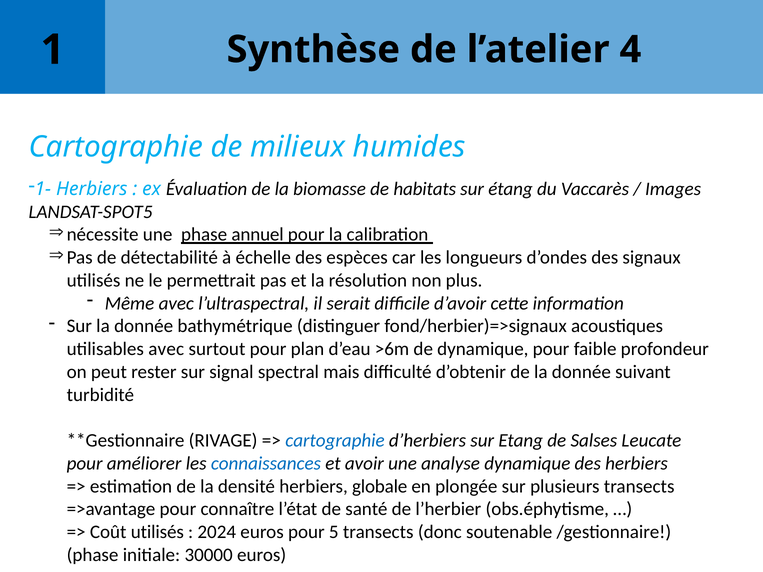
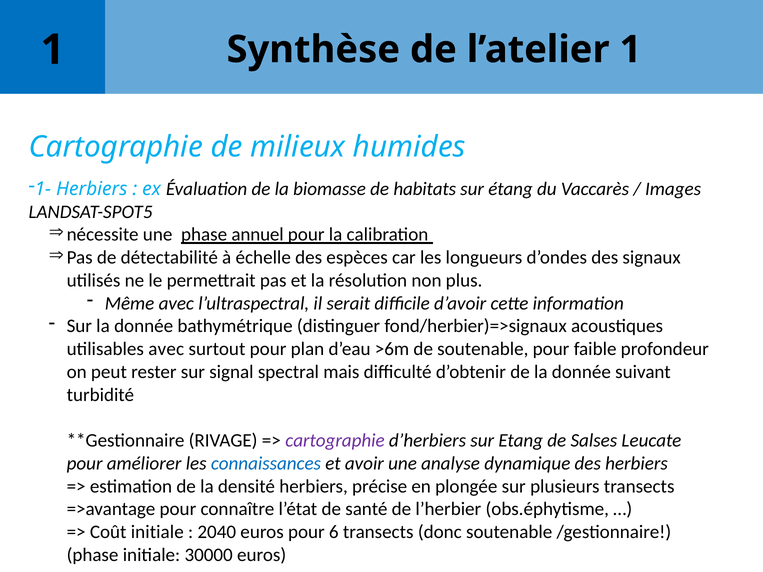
l’atelier 4: 4 -> 1 (630, 50)
de dynamique: dynamique -> soutenable (483, 349)
cartographie colour: blue -> purple (335, 441)
globale: globale -> précise (380, 487)
Coût utilisés: utilisés -> initiale (157, 532)
2024: 2024 -> 2040 (217, 532)
5: 5 -> 6 (334, 532)
